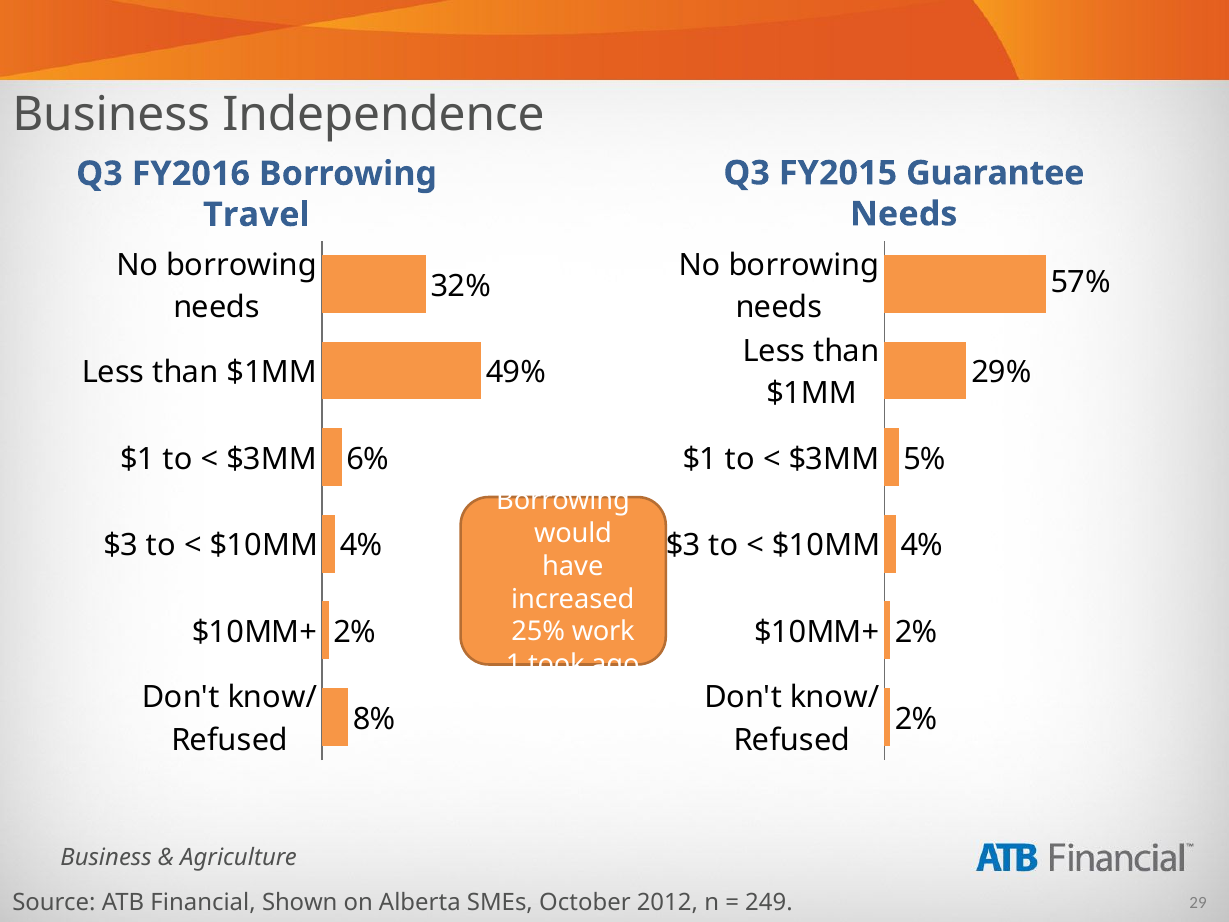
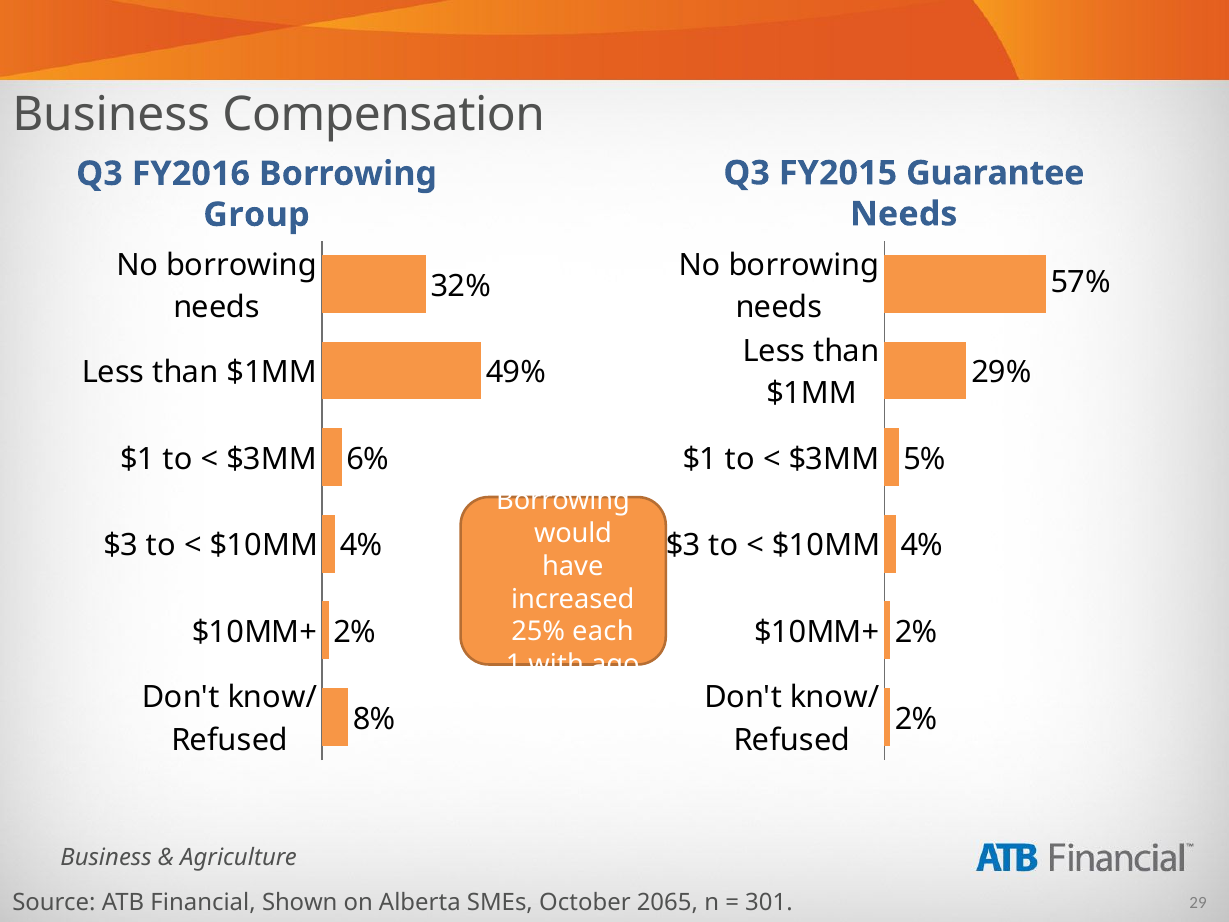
Independence: Independence -> Compensation (384, 115)
Travel: Travel -> Group (256, 215)
work: work -> each (603, 632)
took: took -> with (556, 664)
2012: 2012 -> 2065 (667, 902)
249: 249 -> 301 (769, 902)
